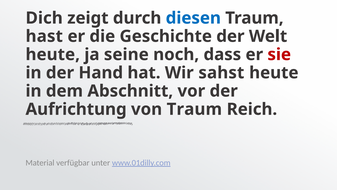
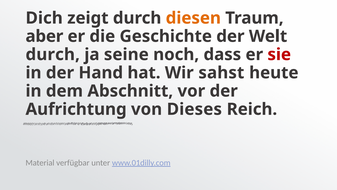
diesen colour: blue -> orange (193, 18)
hast: hast -> aber (44, 36)
heute: heute -> durch (53, 54)
von Traum: Traum -> Dieses (194, 109)
